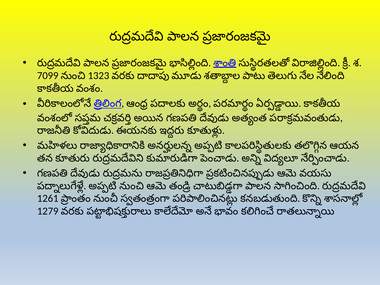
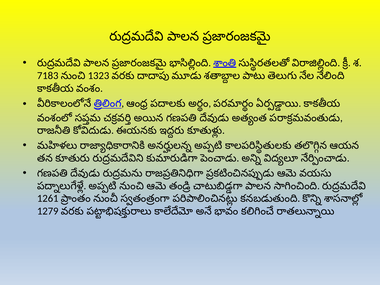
7099: 7099 -> 7183 (48, 76)
